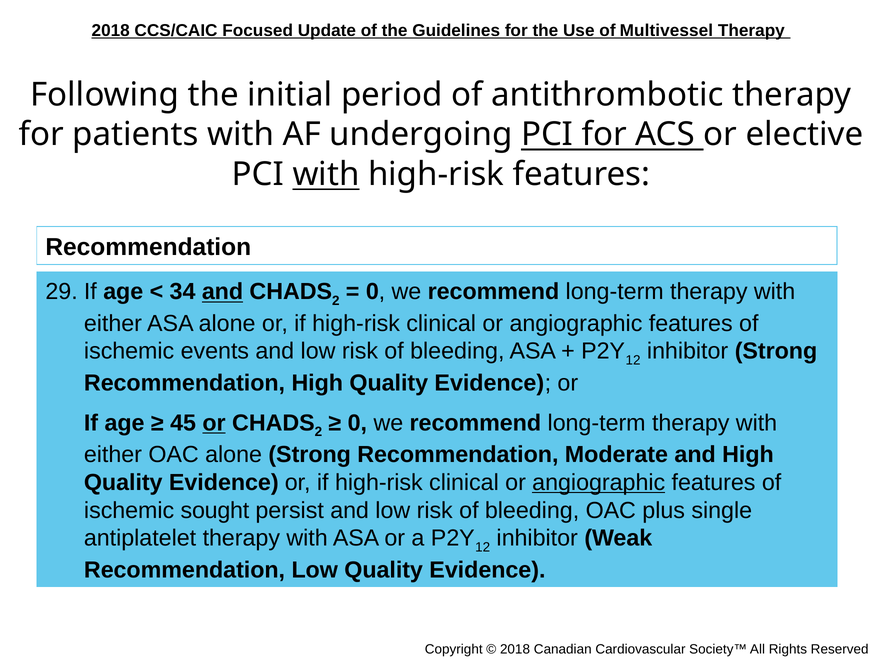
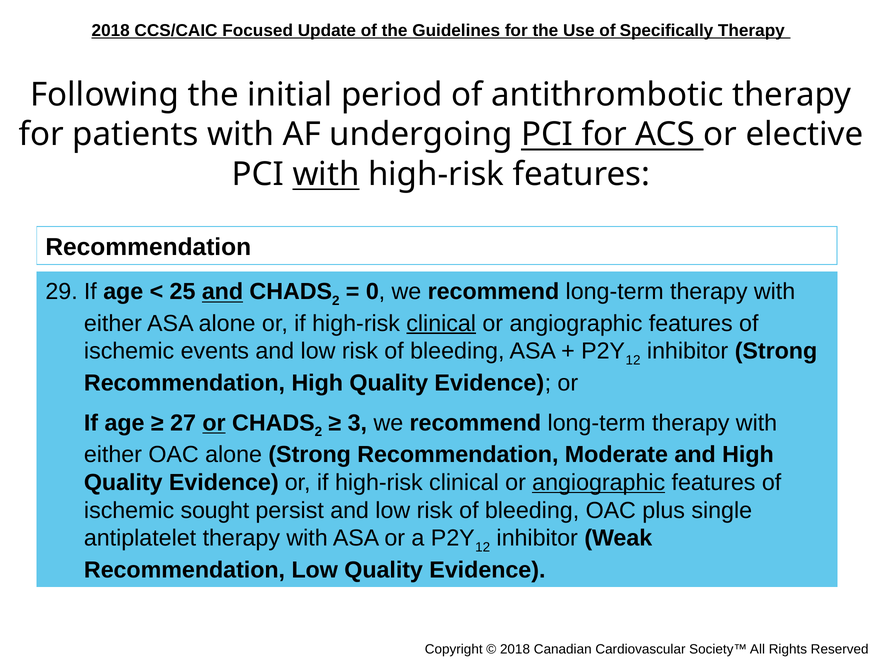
Multivessel: Multivessel -> Specifically (666, 31)
34: 34 -> 25 (183, 292)
clinical underline: none -> present (441, 324)
45: 45 -> 27 (183, 423)
0: 0 -> 3 (357, 423)
